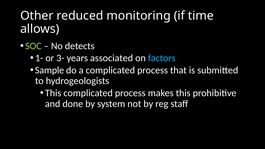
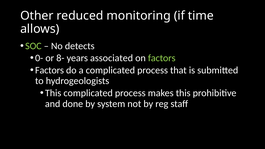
1-: 1- -> 0- (39, 58)
3-: 3- -> 8- (60, 58)
factors colour: light blue -> light green (162, 58)
Sample: Sample -> Factors (50, 70)
